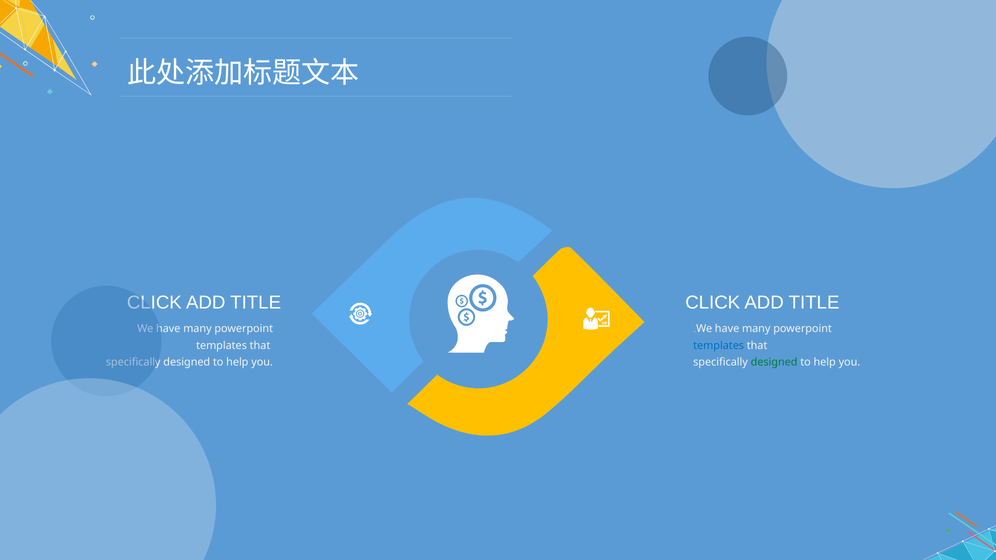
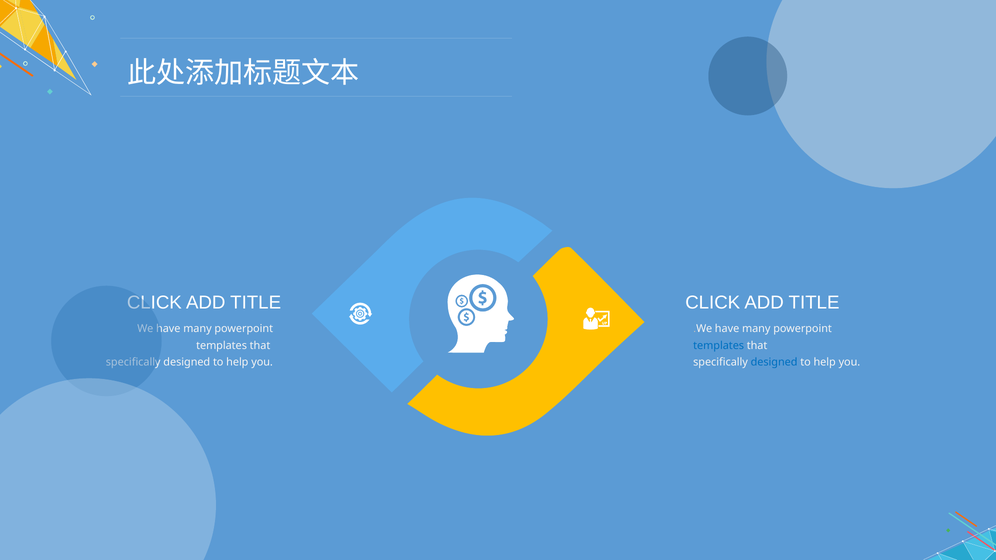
designed colour: green -> blue (774, 363)
